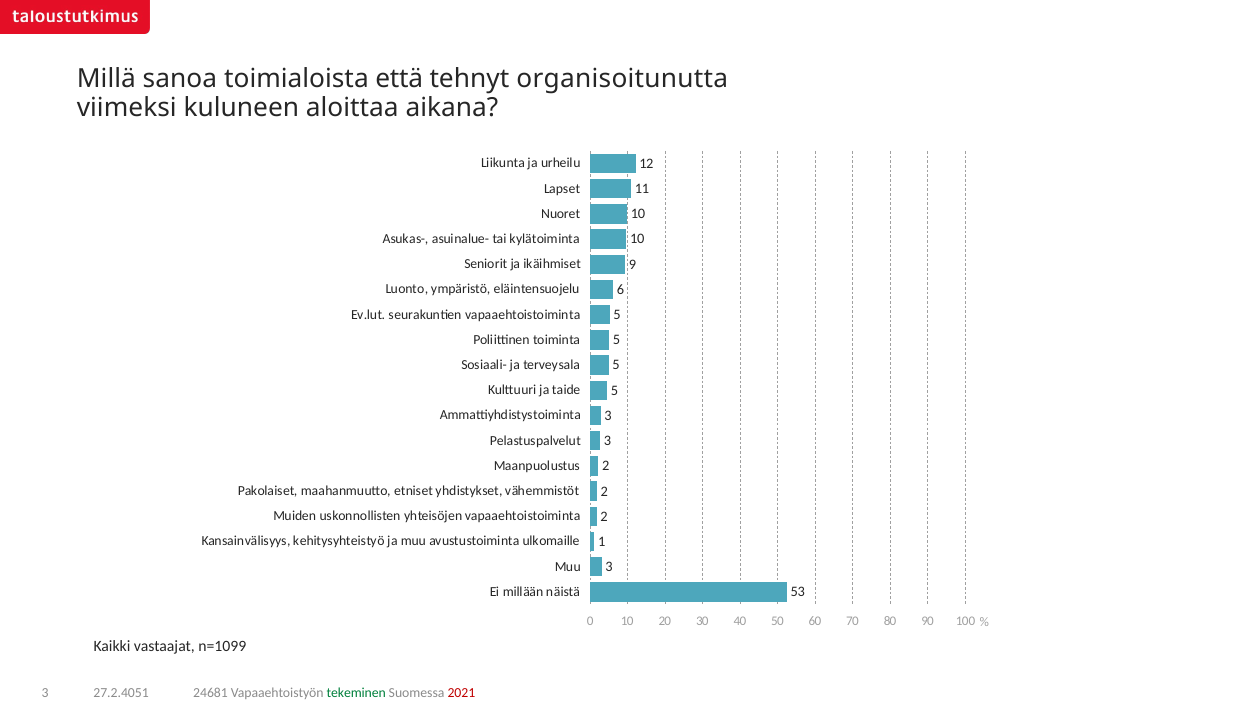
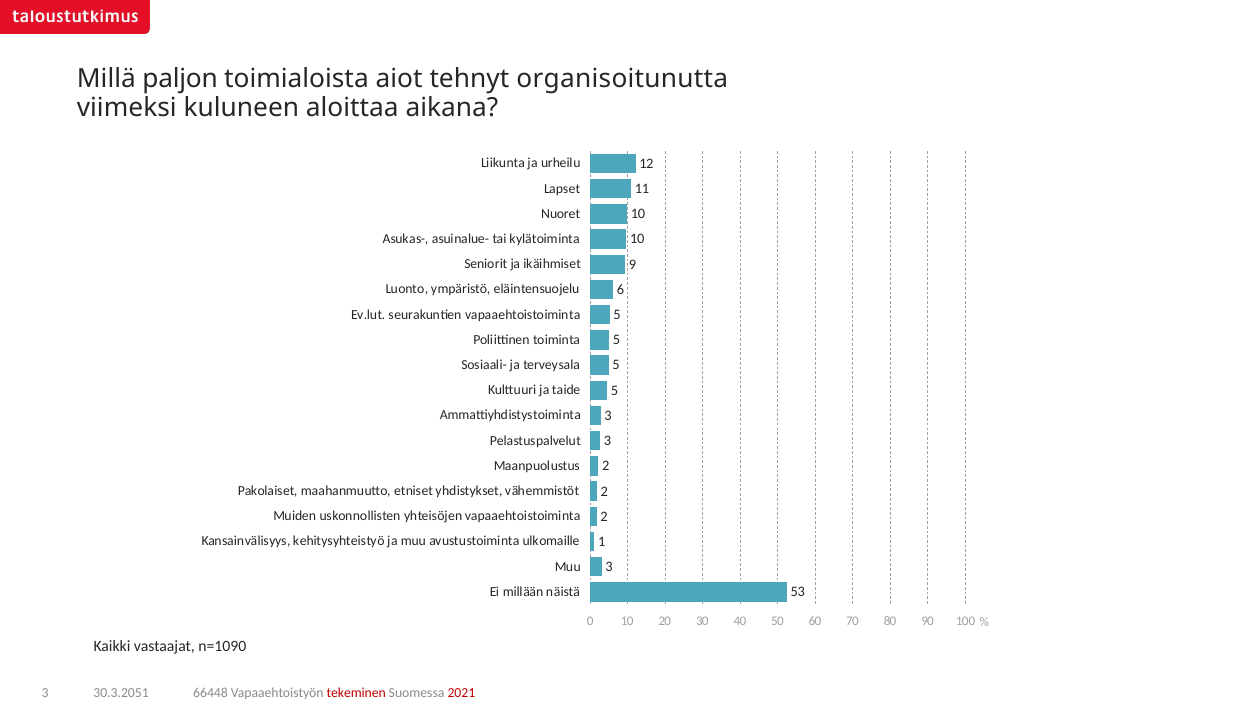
sanoa: sanoa -> paljon (180, 79)
että: että -> aiot (399, 79)
n=1099: n=1099 -> n=1090 (222, 646)
27.2.4051: 27.2.4051 -> 30.3.2051 (121, 693)
24681: 24681 -> 66448 (211, 693)
tekeminen colour: green -> red (356, 693)
